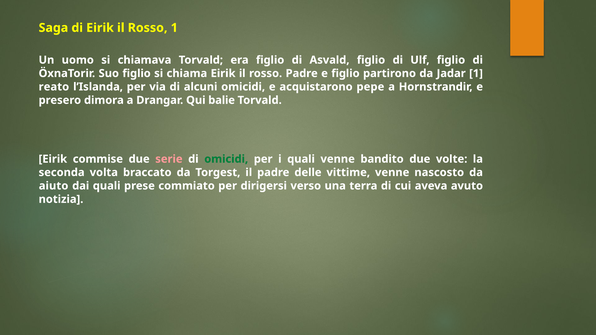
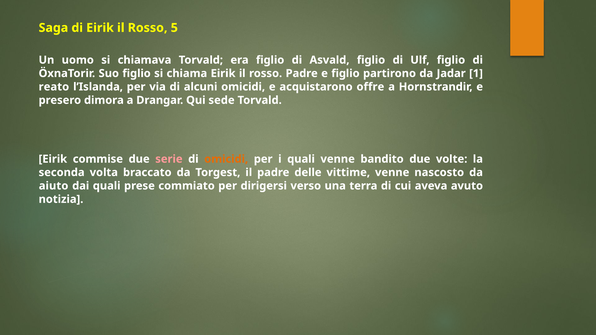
Rosso 1: 1 -> 5 (174, 28)
pepe: pepe -> offre (370, 87)
balie: balie -> sede (222, 100)
omicidi colour: green -> orange (226, 159)
